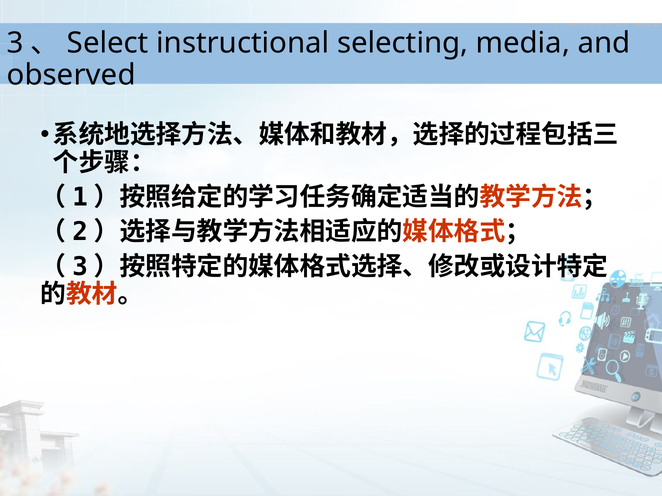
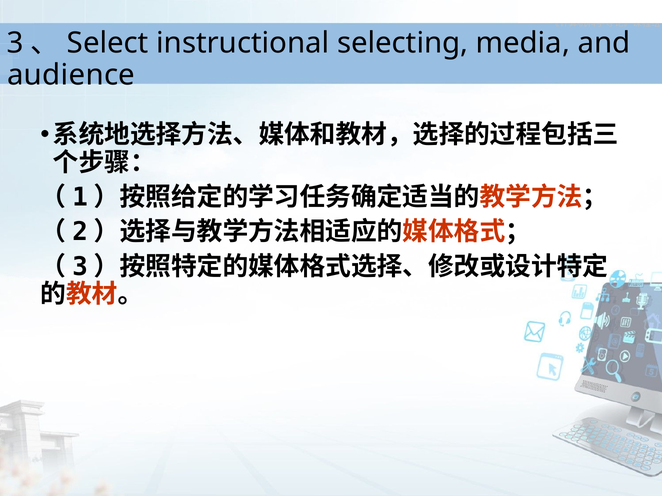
observed: observed -> audience (71, 75)
